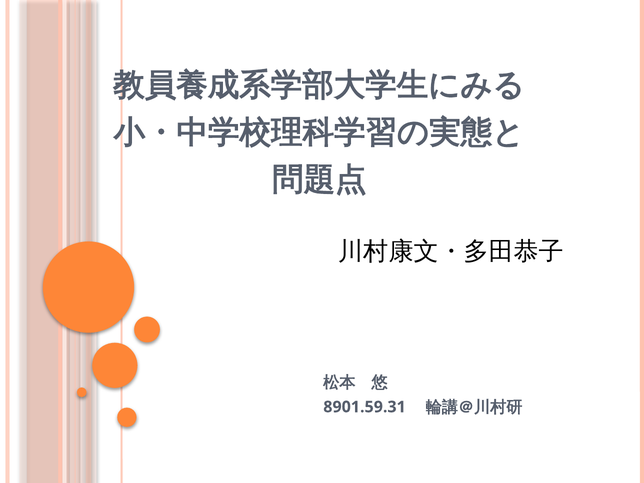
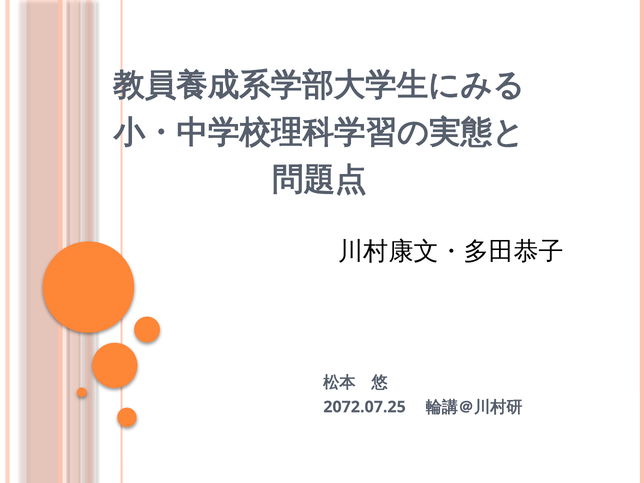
8901.59.31: 8901.59.31 -> 2072.07.25 (365, 407)
